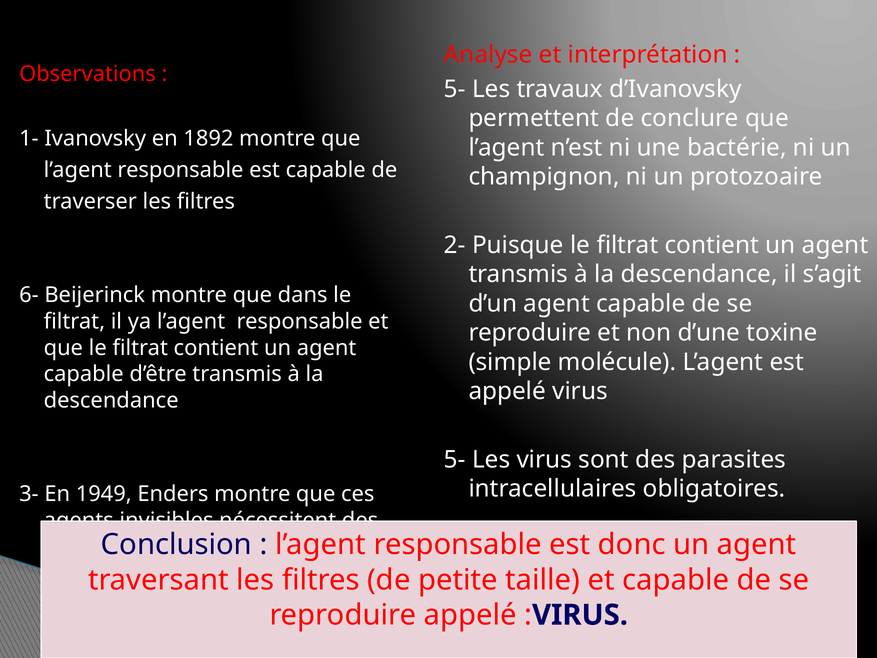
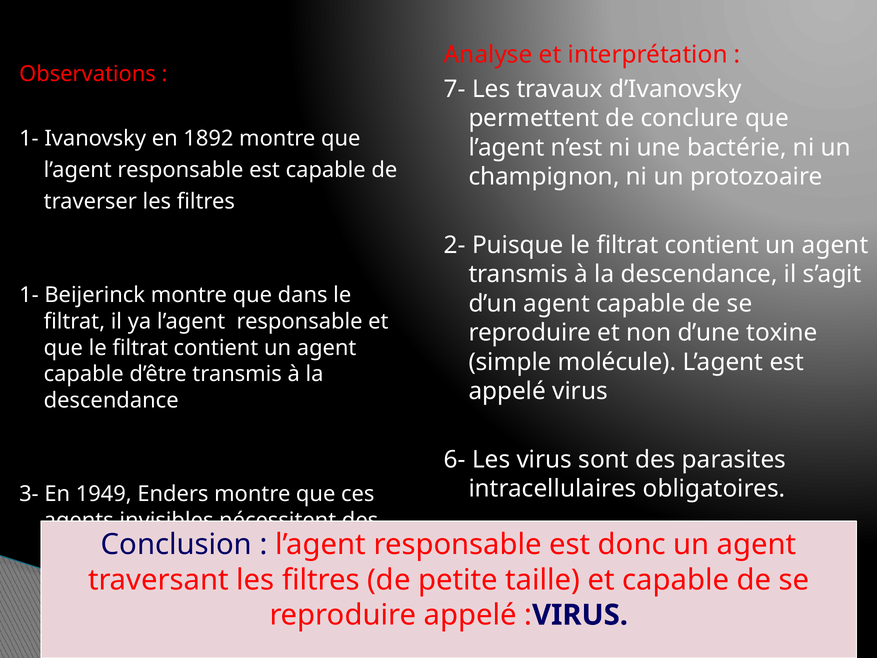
5-: 5- -> 7- (455, 89)
6-: 6- -> 1- (29, 295)
5-: 5- -> 6- (455, 459)
